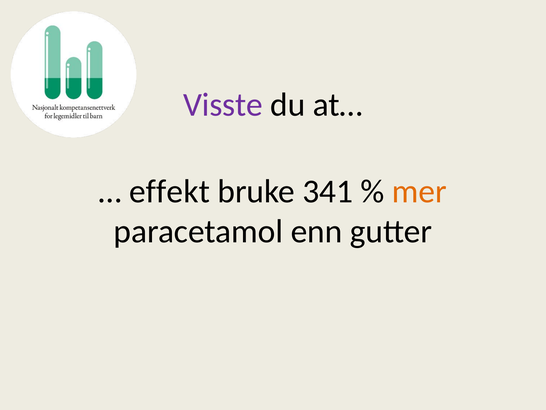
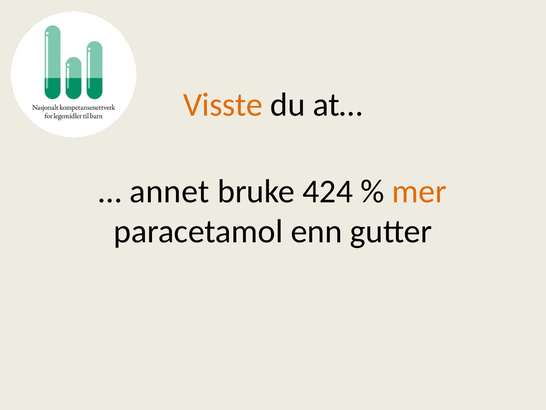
Visste colour: purple -> orange (223, 105)
effekt: effekt -> annet (169, 191)
341: 341 -> 424 (328, 191)
